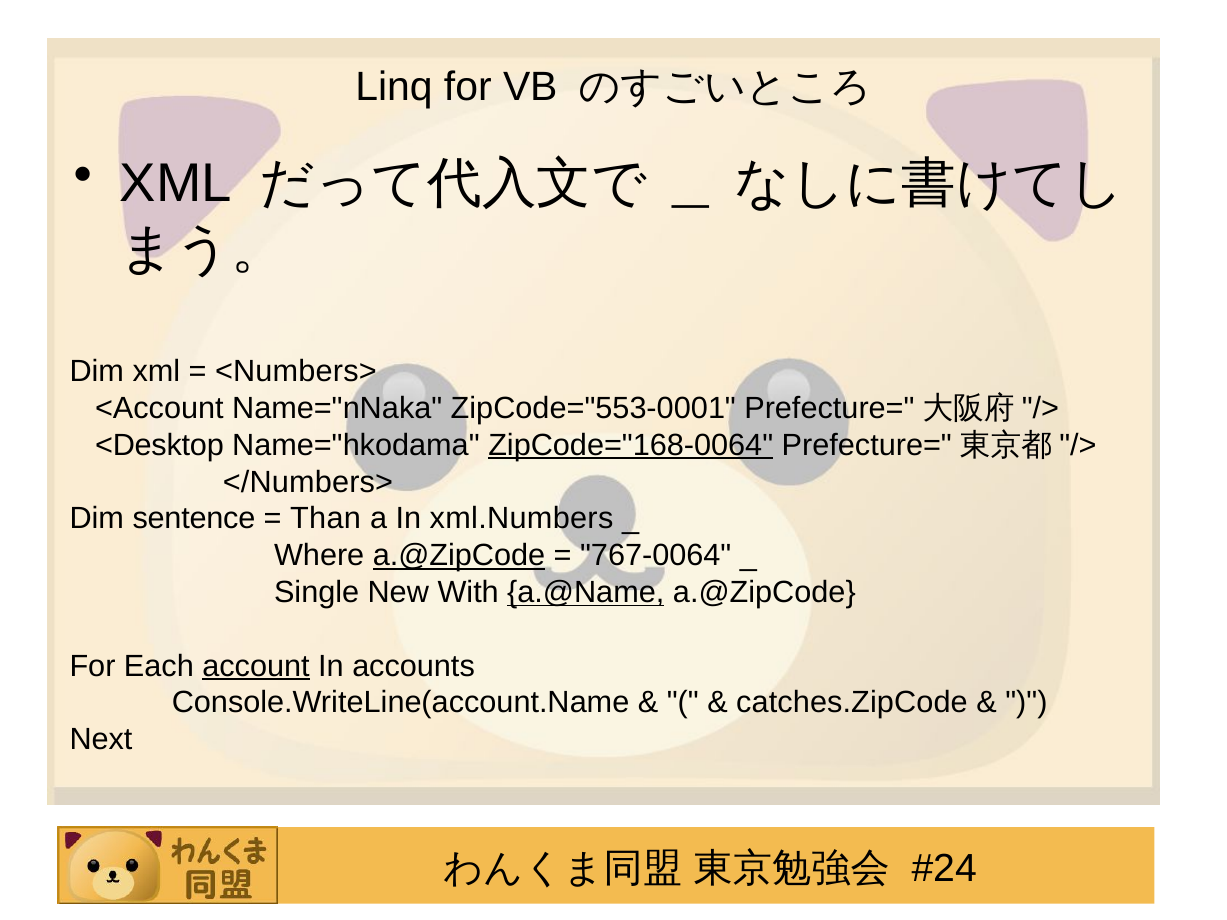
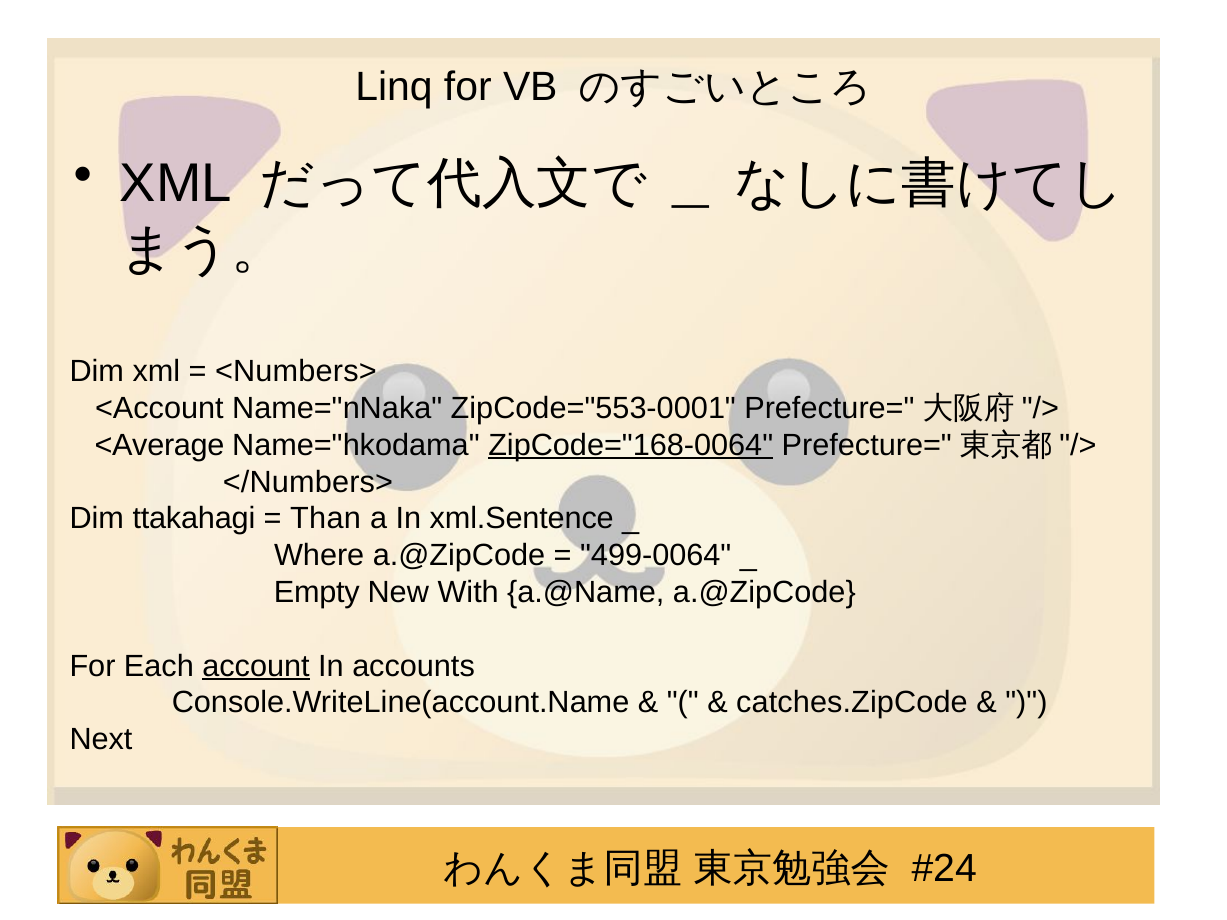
<Desktop: <Desktop -> <Average (160, 445)
sentence: sentence -> ttakahagi (194, 519)
xml.Numbers: xml.Numbers -> xml.Sentence (522, 519)
a.@ZipCode underline: present -> none (459, 556)
767-0064: 767-0064 -> 499-0064 (656, 556)
Single: Single -> Empty (317, 593)
a.@Name underline: present -> none (586, 593)
